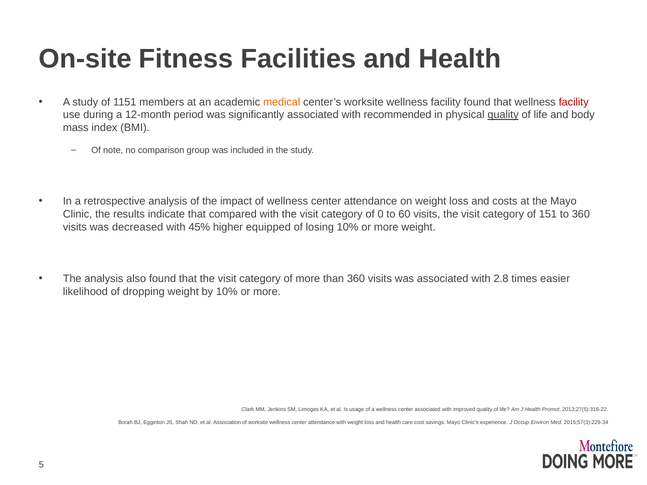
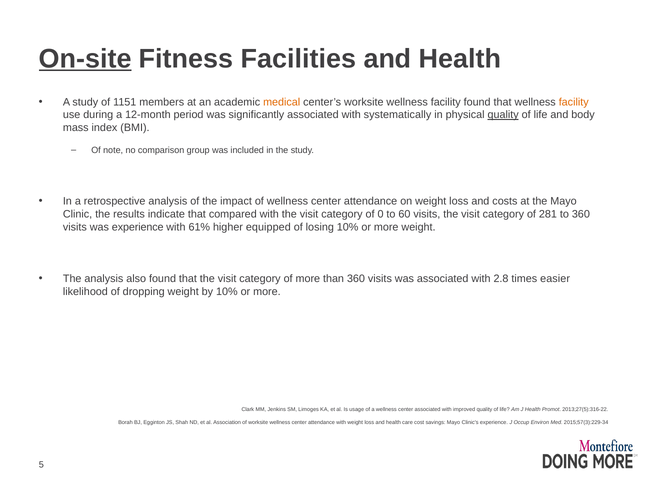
On-site underline: none -> present (85, 59)
facility colour: red -> orange (574, 102)
recommended: recommended -> systematically (398, 115)
151: 151 -> 281 (548, 214)
was decreased: decreased -> experience (138, 227)
45%: 45% -> 61% (199, 227)
